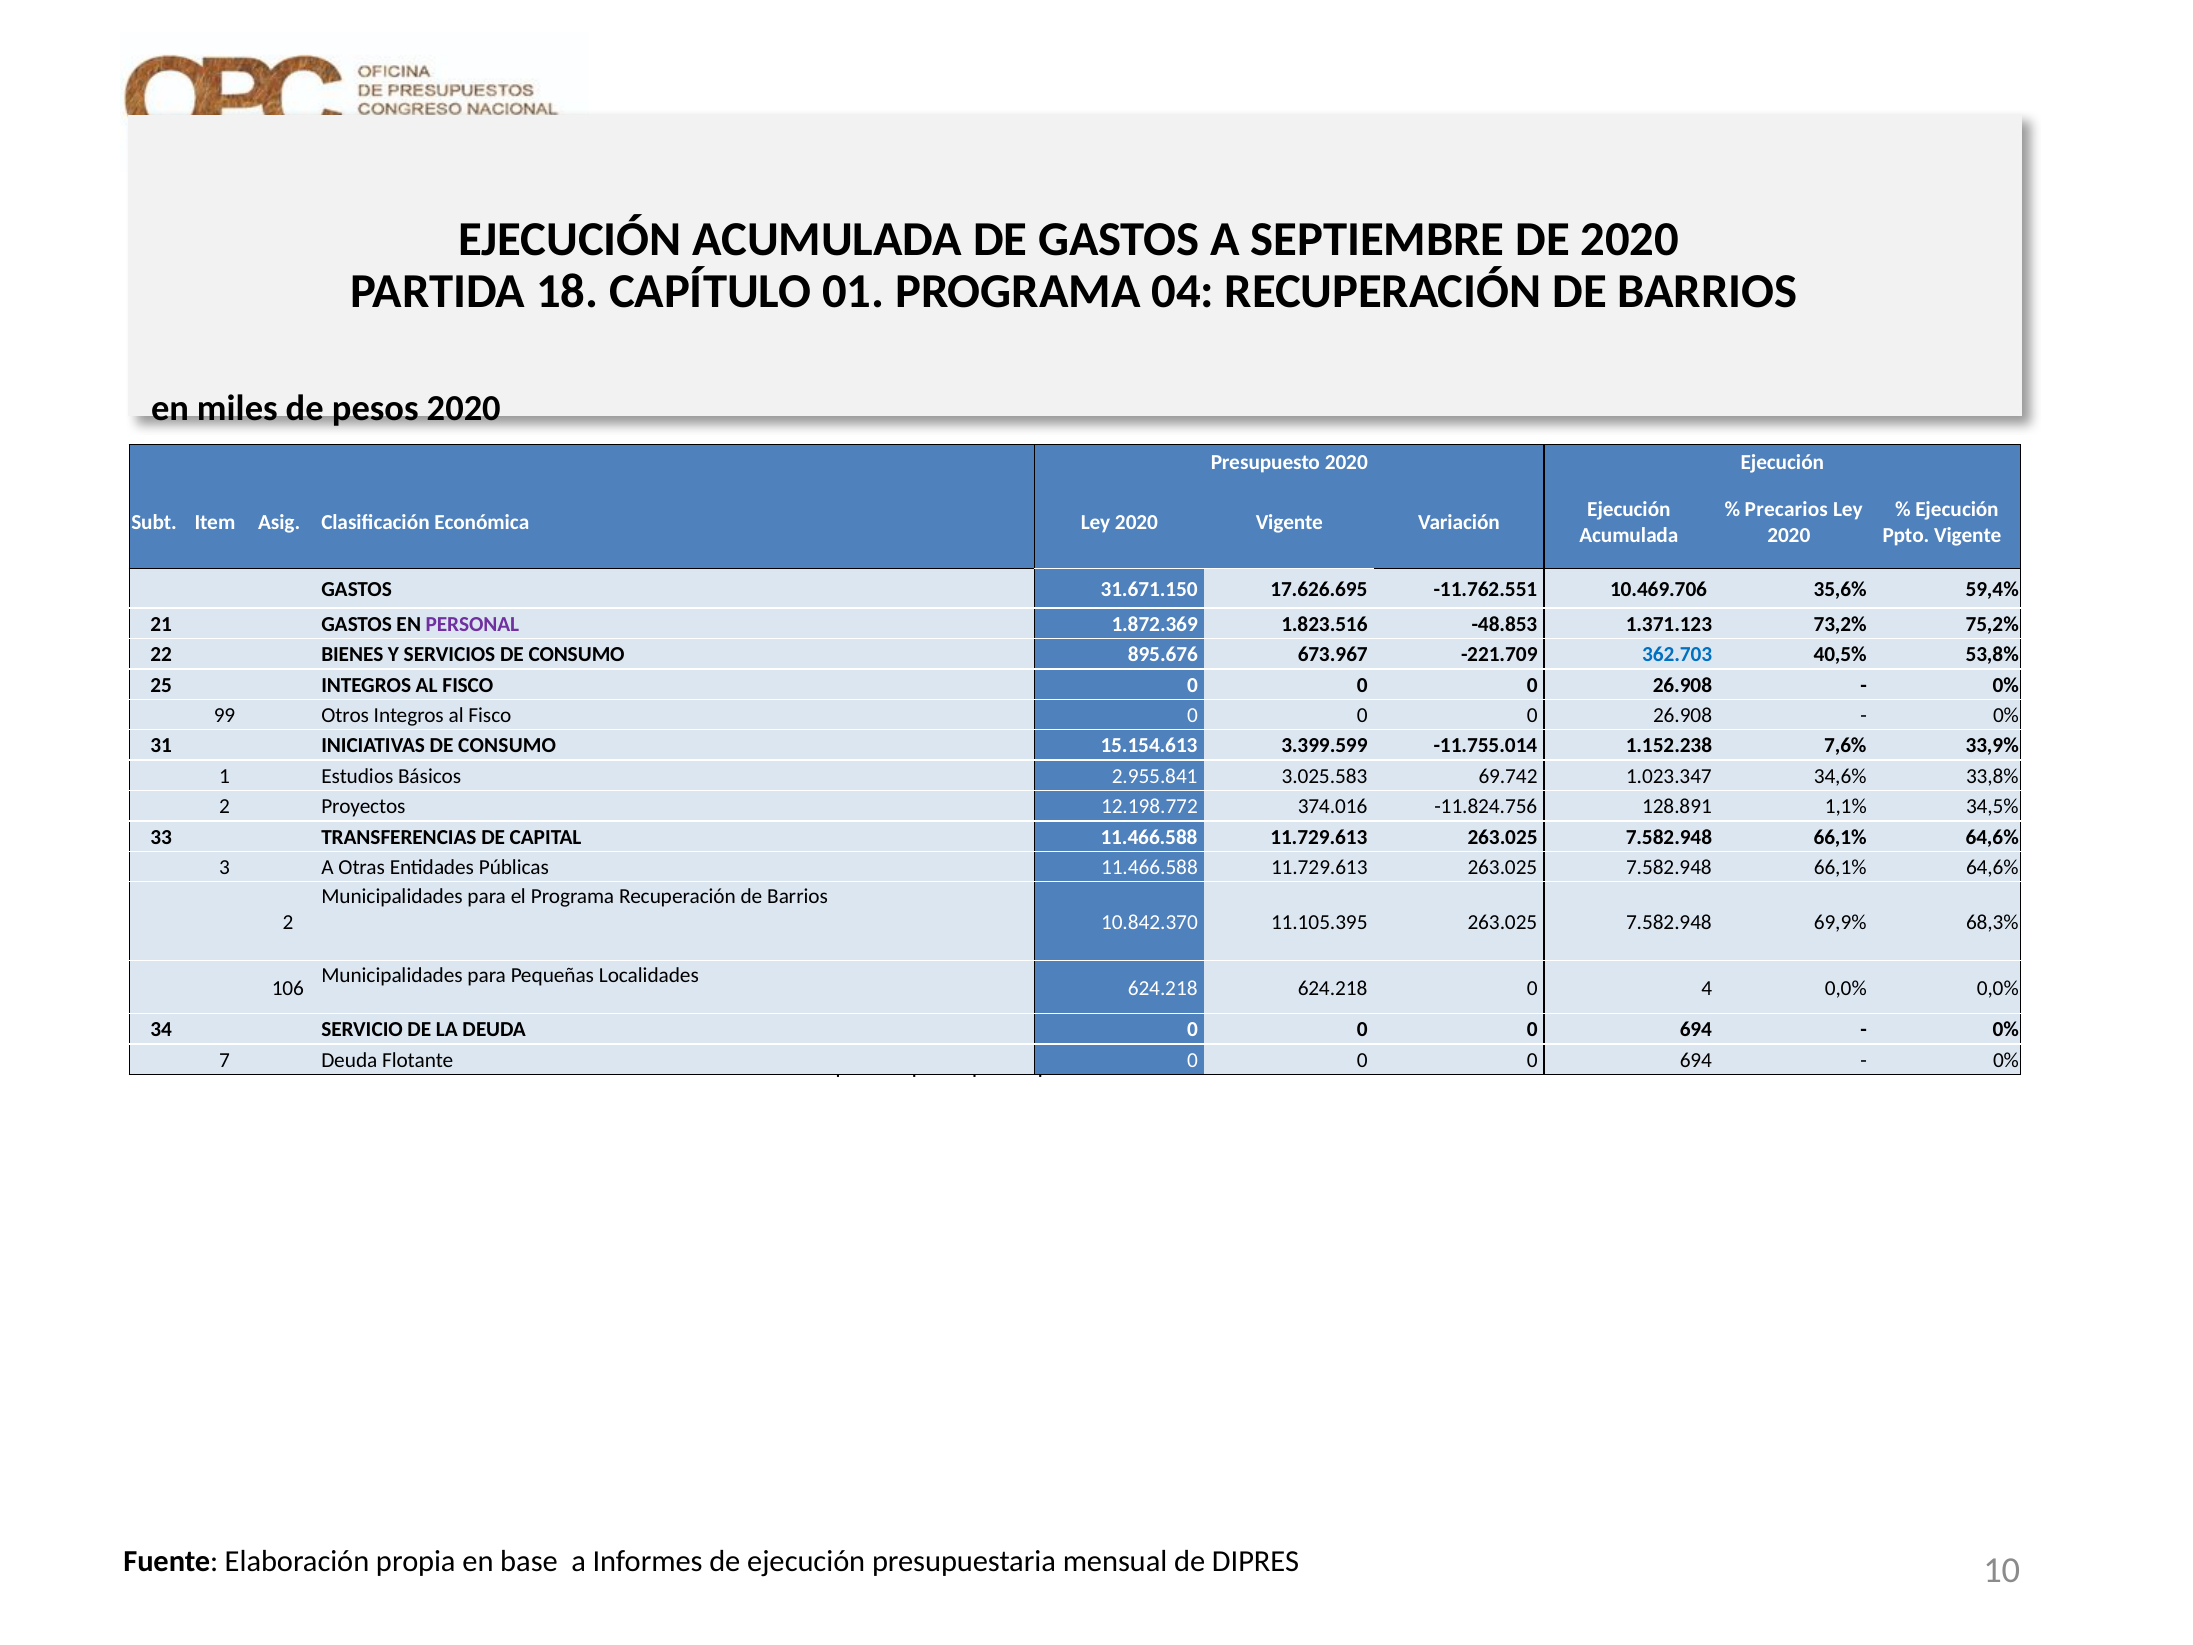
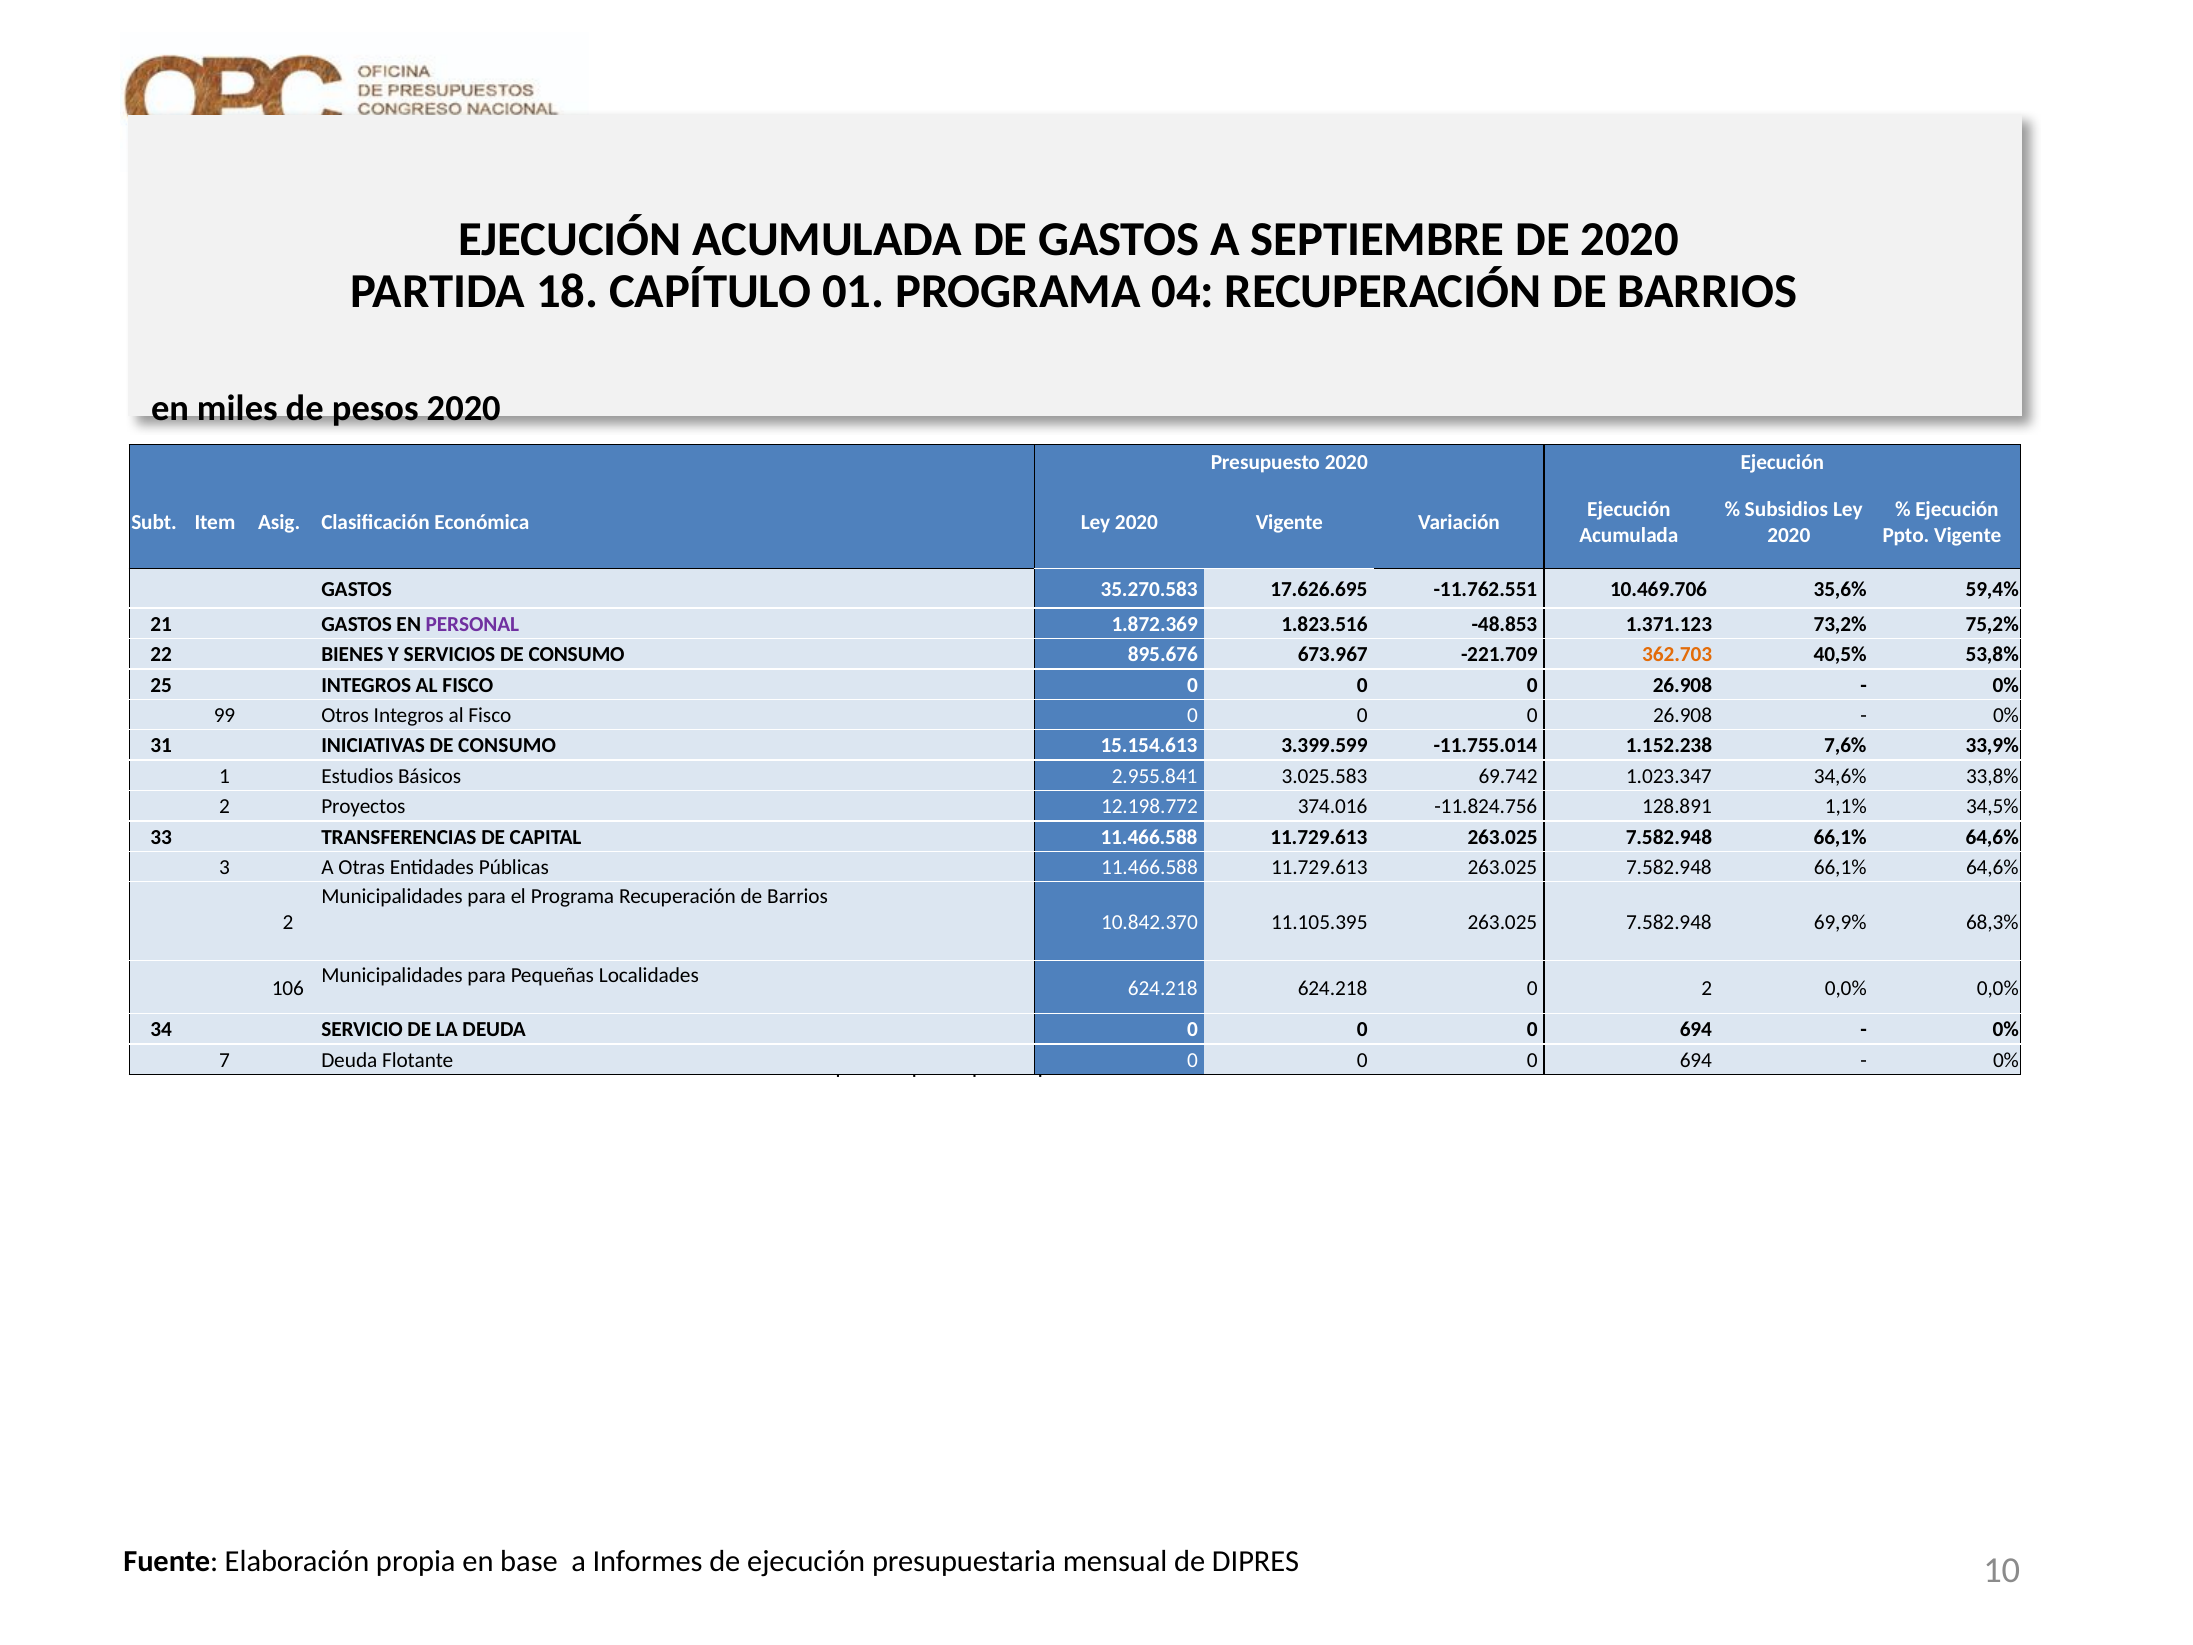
Precarios: Precarios -> Subsidios (1786, 510)
31.671.150: 31.671.150 -> 35.270.583 (1149, 589)
362.703 colour: blue -> orange (1677, 655)
0 4: 4 -> 2 (1707, 988)
